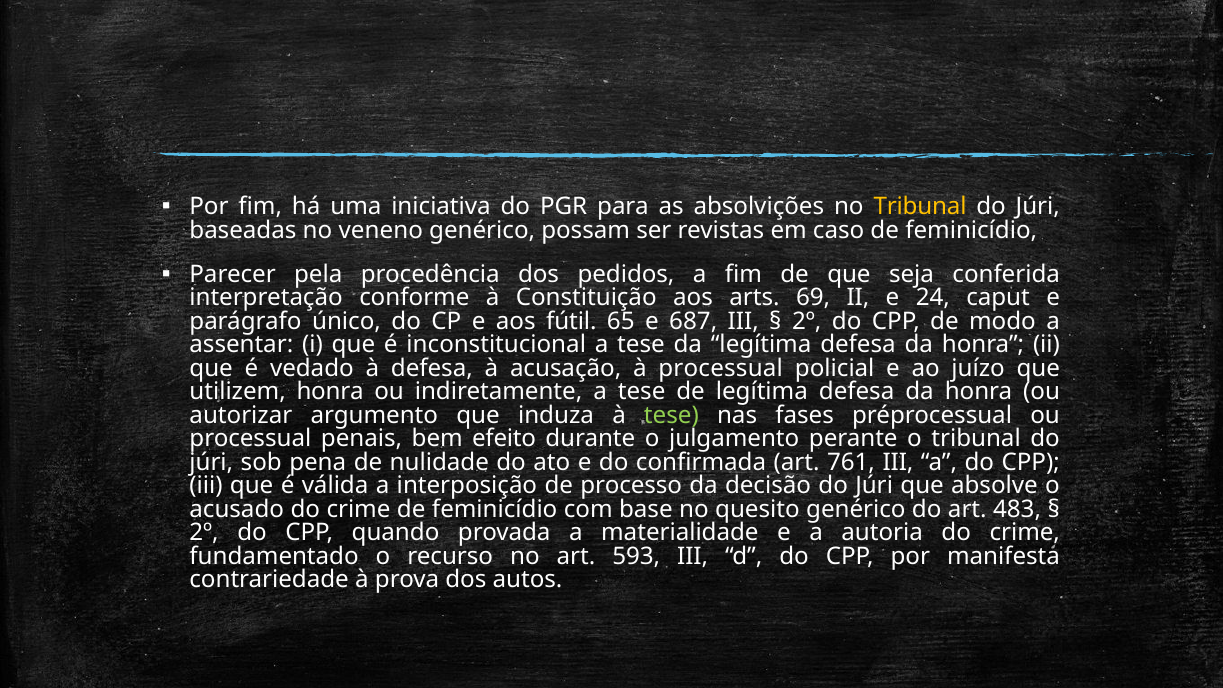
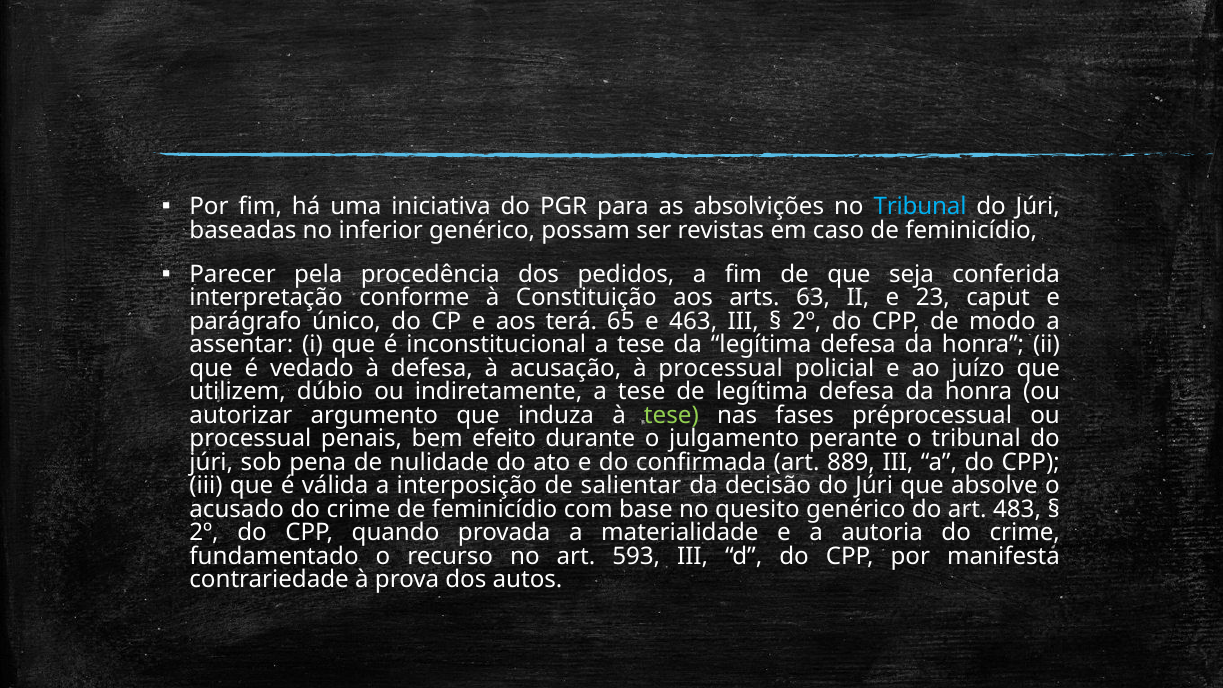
Tribunal colour: yellow -> light blue (920, 207)
veneno: veneno -> inferior (381, 230)
69: 69 -> 63 (813, 298)
24: 24 -> 23 (933, 298)
fútil: fútil -> terá (571, 321)
687: 687 -> 463 (693, 321)
utilizem honra: honra -> dúbio (330, 392)
761: 761 -> 889 (851, 462)
processo: processo -> salientar (631, 486)
